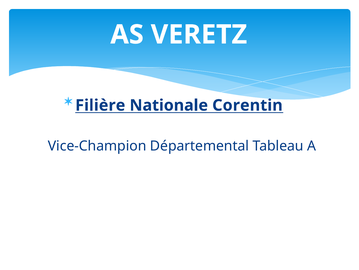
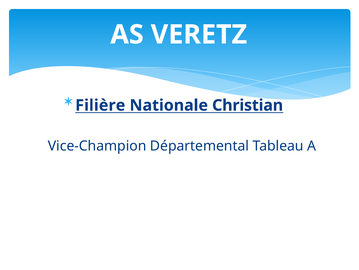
Corentin: Corentin -> Christian (248, 105)
